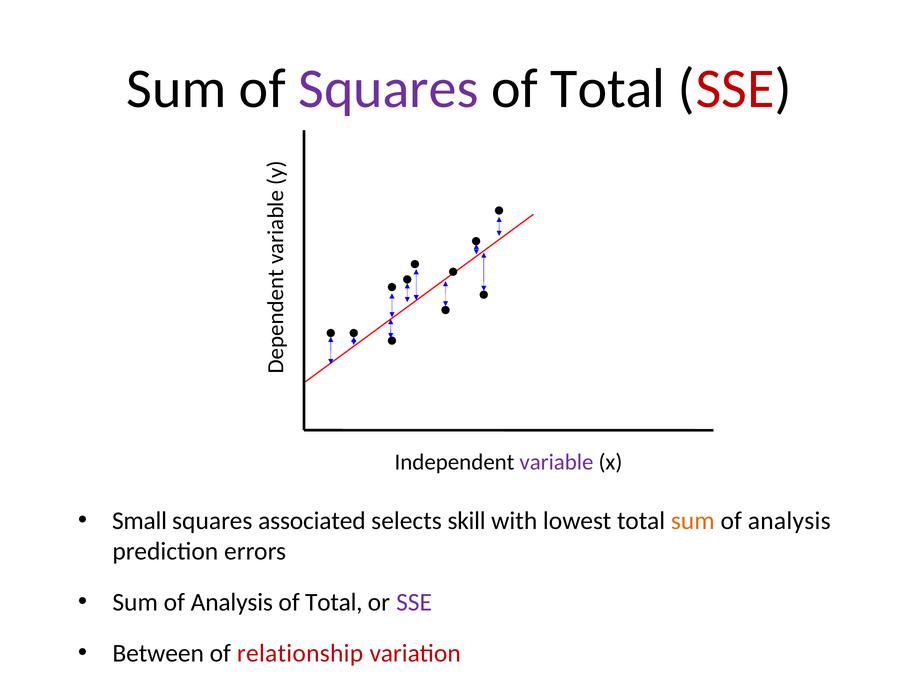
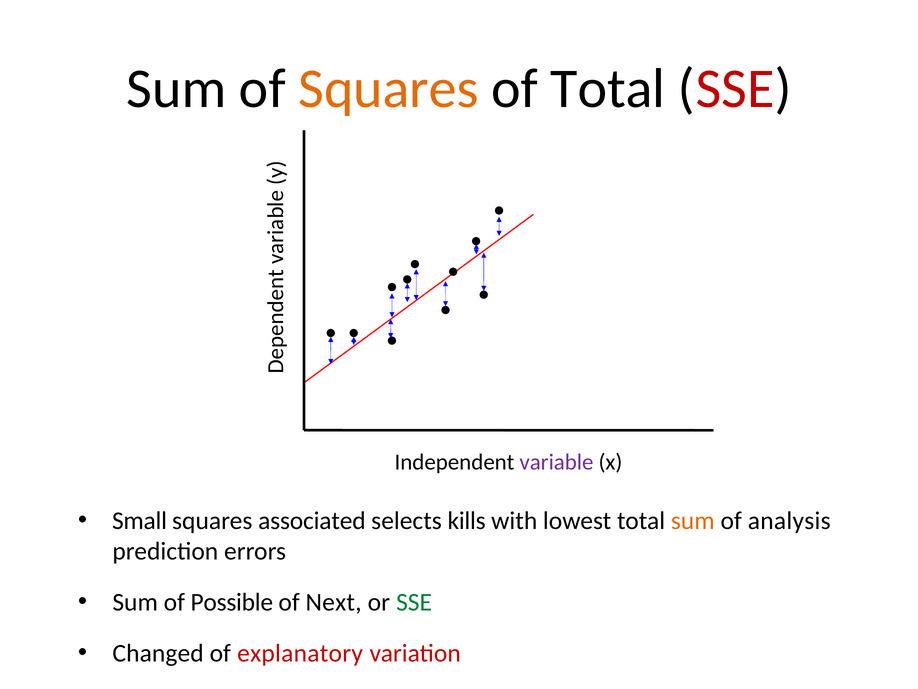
Squares colour: purple -> orange (388, 89)
skill: skill -> kills (467, 520)
Analysis: Analysis -> Possible (232, 602)
Total: Total -> Next (334, 602)
SSE colour: purple -> green (414, 602)
Between: Between -> Changed (158, 653)
relationship: relationship -> explanatory (300, 653)
